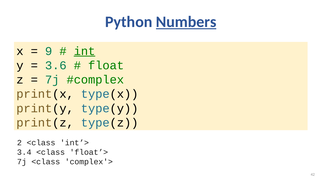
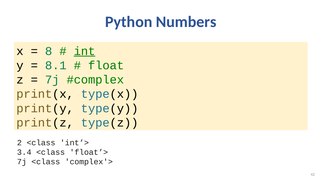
Numbers underline: present -> none (186, 22)
9: 9 -> 8 (49, 51)
3.6: 3.6 -> 8.1 (56, 66)
